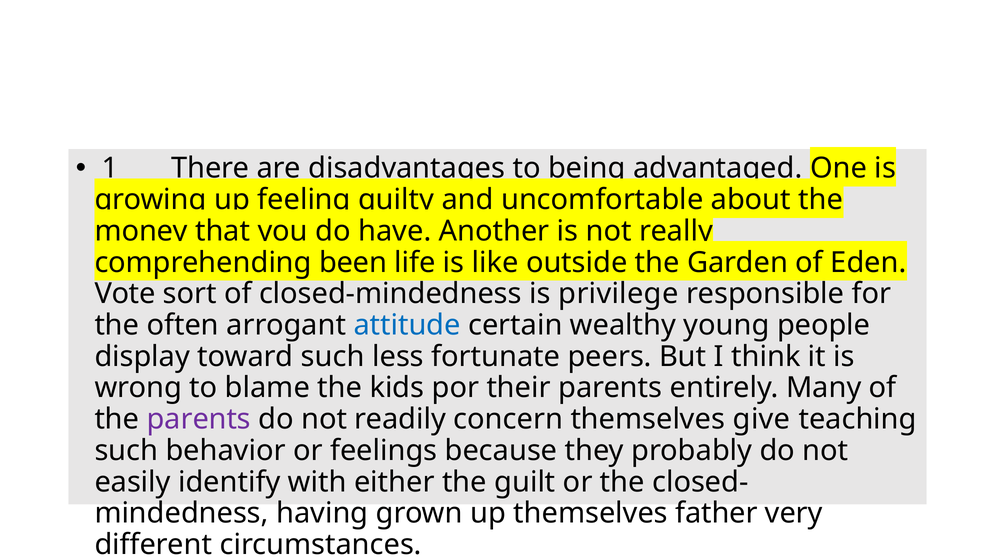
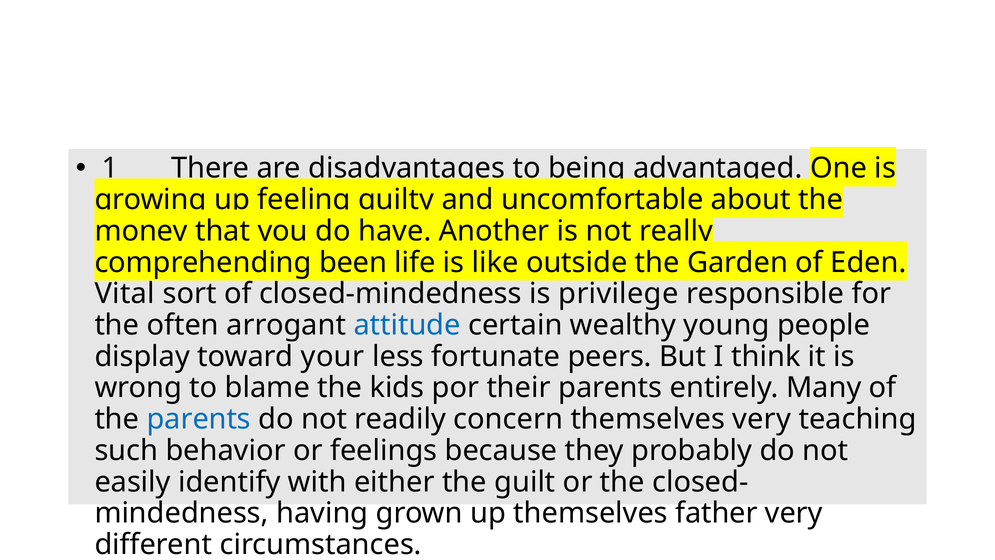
Vote: Vote -> Vital (125, 294)
toward such: such -> your (333, 356)
parents colour: purple -> blue (199, 419)
themselves give: give -> very (762, 419)
